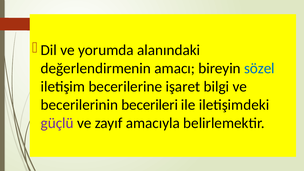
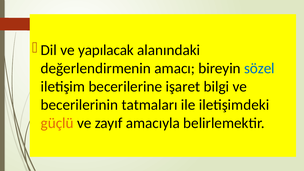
yorumda: yorumda -> yapılacak (106, 50)
becerileri: becerileri -> tatmaları (150, 105)
güçlü colour: purple -> orange (57, 123)
